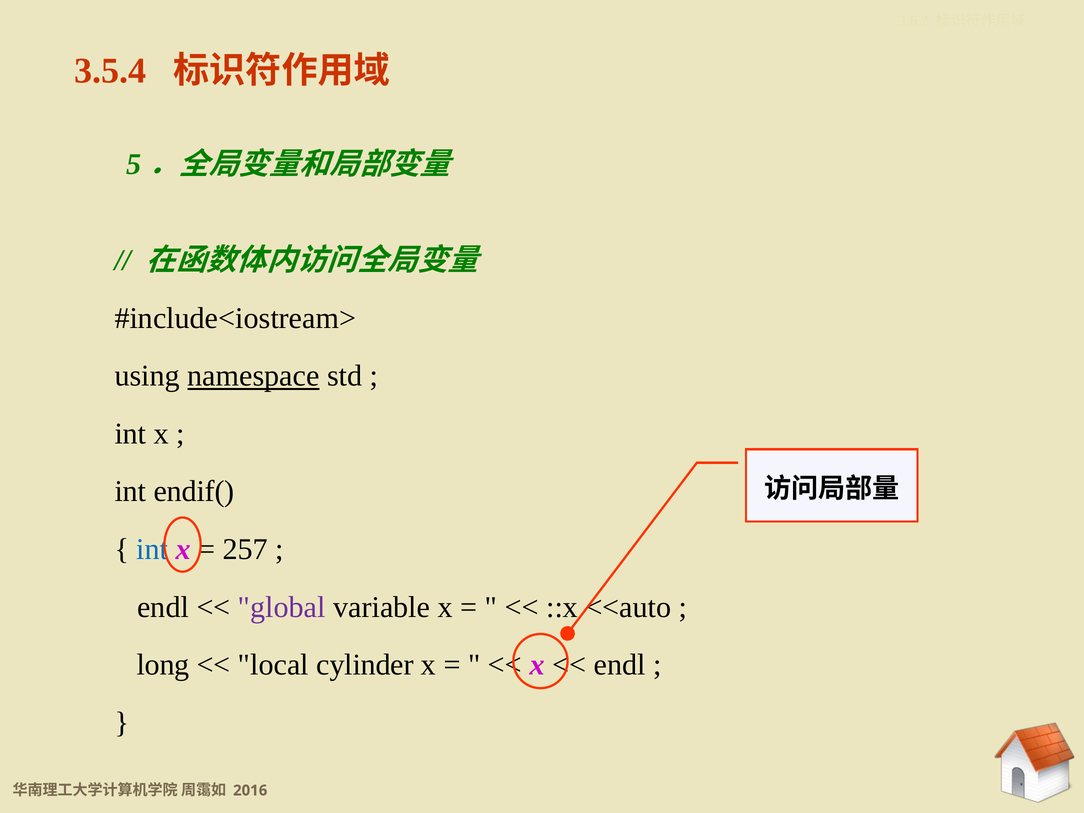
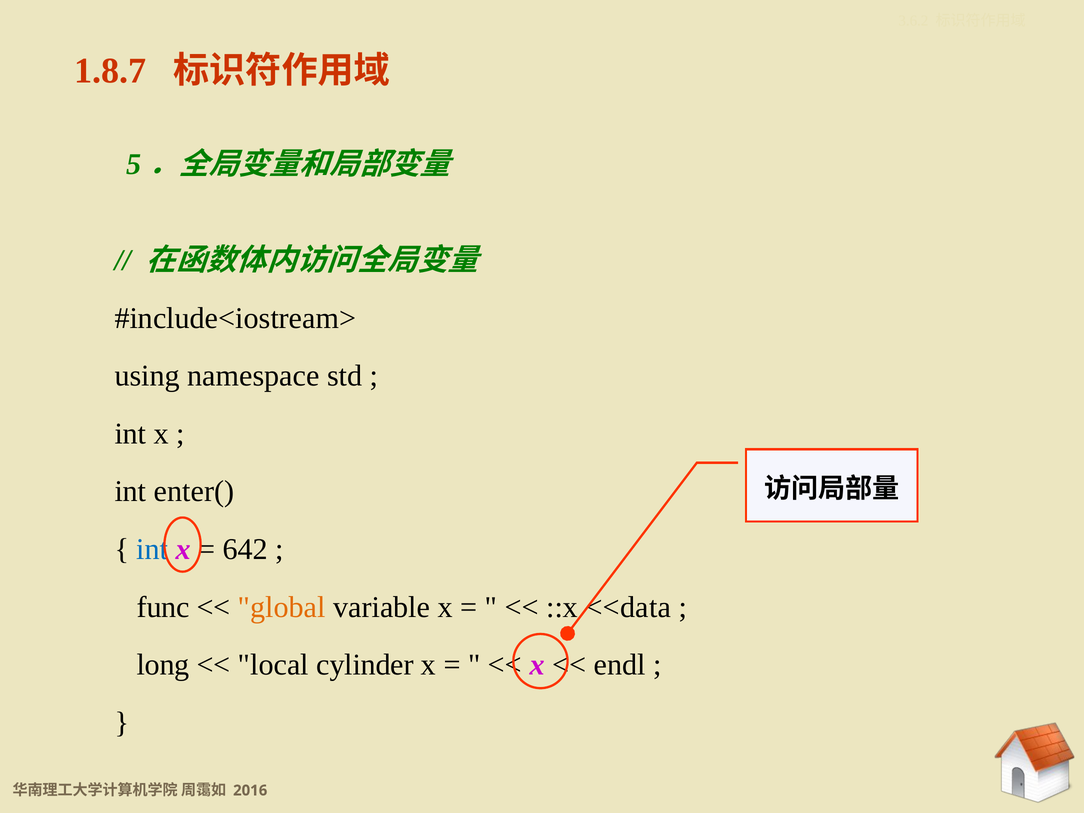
3.5.4: 3.5.4 -> 1.8.7 (110, 71)
namespace underline: present -> none (253, 376)
endif(: endif( -> enter( (194, 492)
257: 257 -> 642 (245, 549)
endl: endl -> func (163, 607)
global colour: purple -> orange (282, 607)
<<auto: <<auto -> <<data (628, 607)
